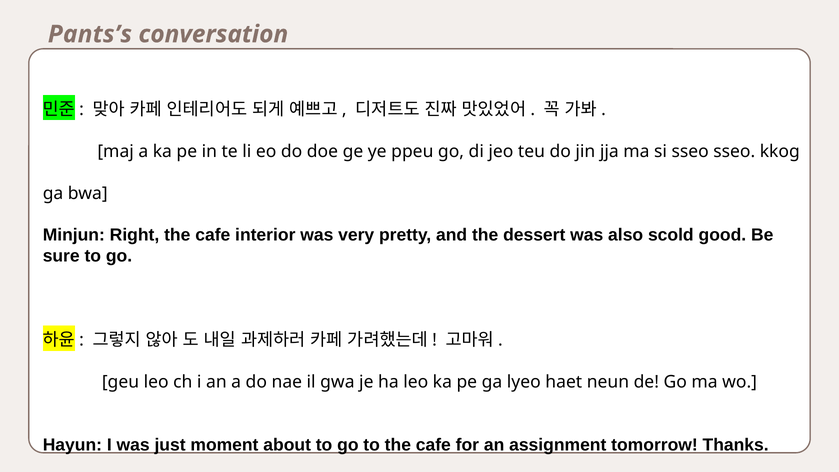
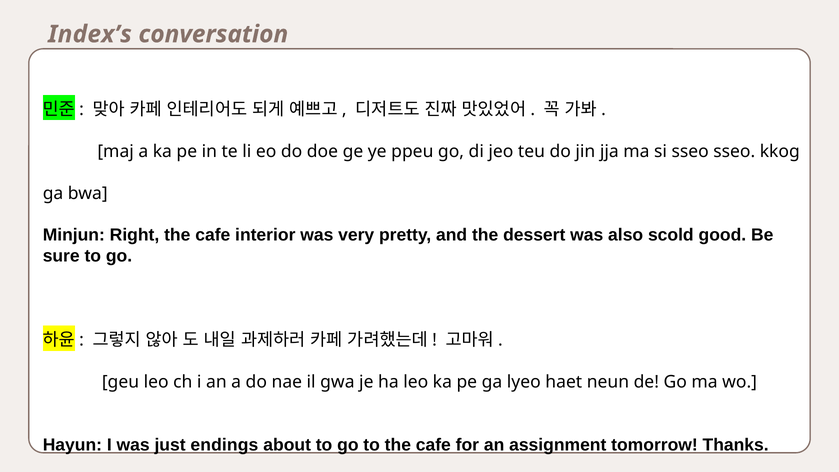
Pants’s: Pants’s -> Index’s (90, 34)
moment: moment -> endings (224, 445)
